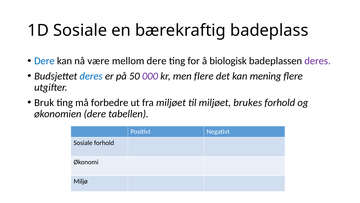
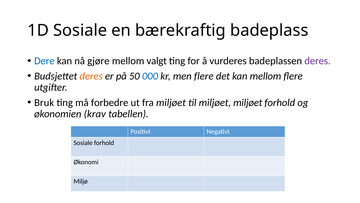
være: være -> gjøre (98, 61)
mellom dere: dere -> valgt (157, 61)
biologisk: biologisk -> vurderes (228, 61)
deres colour: blue -> orange (91, 76)
000 colour: purple -> blue (150, 76)
kan mening: mening -> mellom (266, 76)
miljøet brukes: brukes -> miljøet (248, 102)
økonomien dere: dere -> krav (95, 114)
